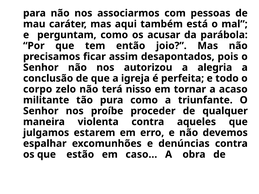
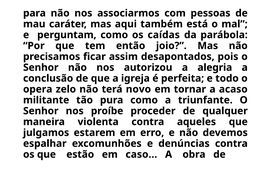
acusar: acusar -> caídas (164, 35)
corpo: corpo -> opera (38, 89)
nisso: nisso -> novo (138, 89)
